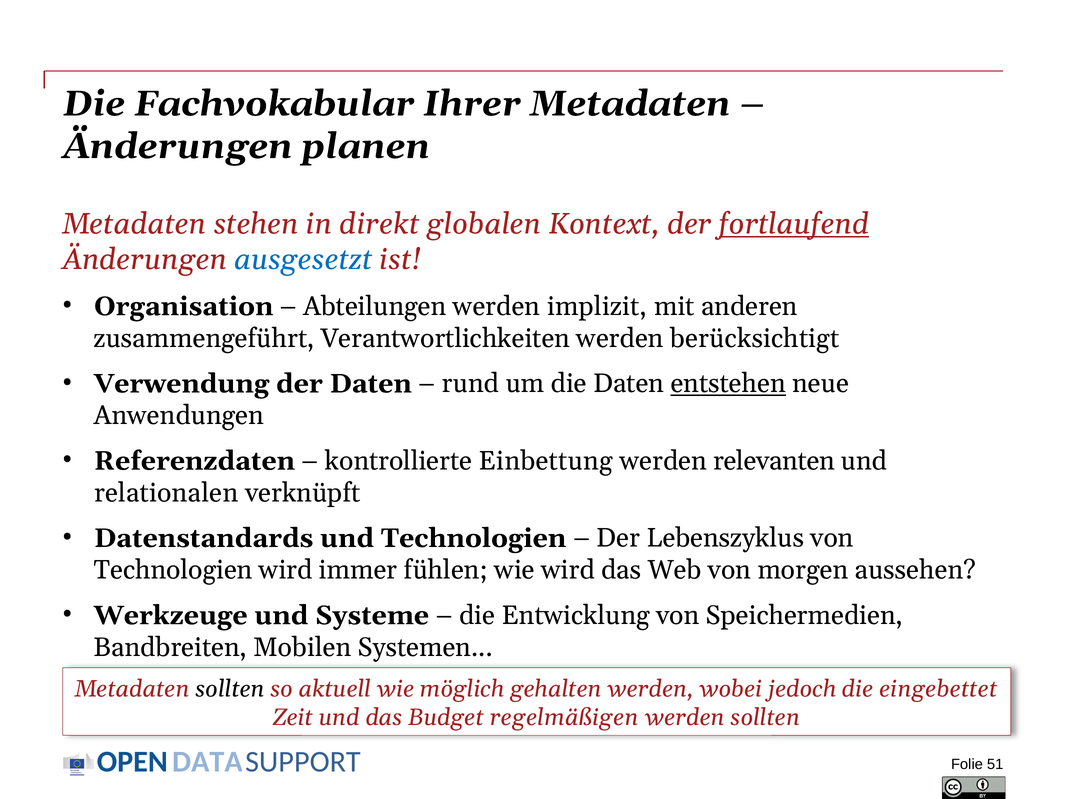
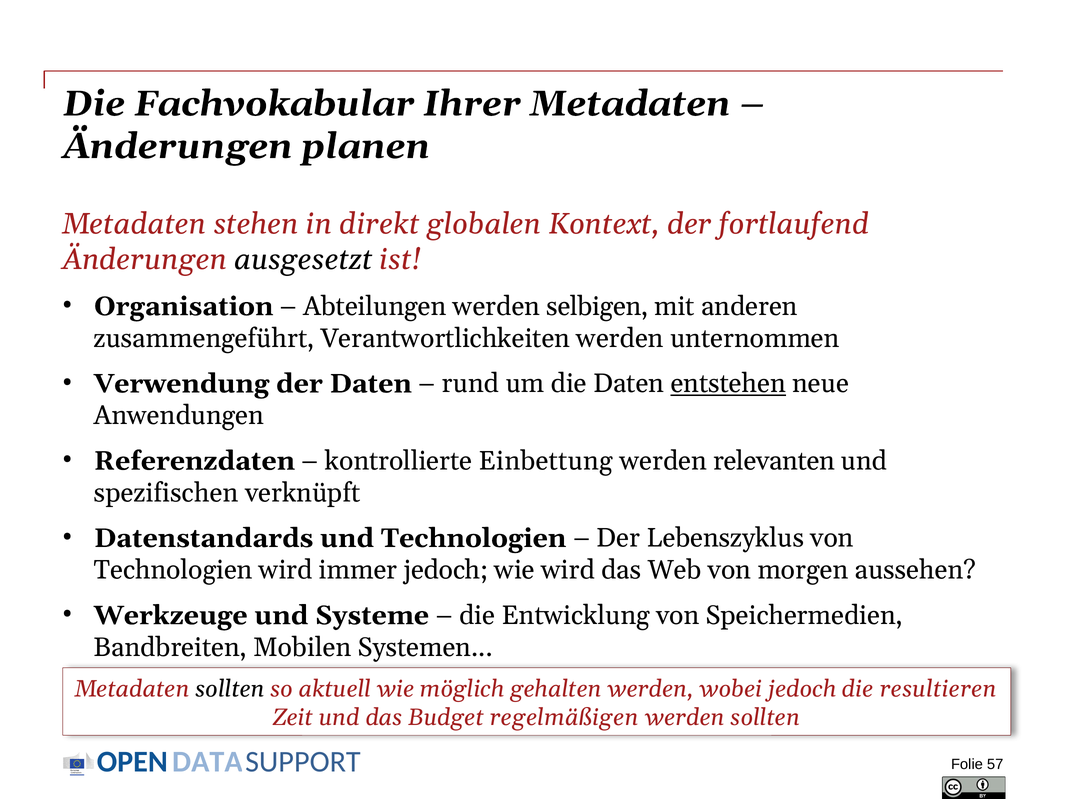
fortlaufend underline: present -> none (794, 224)
ausgesetzt colour: blue -> black (303, 259)
implizit: implizit -> selbigen (597, 306)
berücksichtigt: berücksichtigt -> unternommen (755, 338)
relationalen: relationalen -> spezifischen (166, 493)
immer fühlen: fühlen -> jedoch (446, 570)
eingebettet: eingebettet -> resultieren (938, 689)
51: 51 -> 57 (995, 764)
